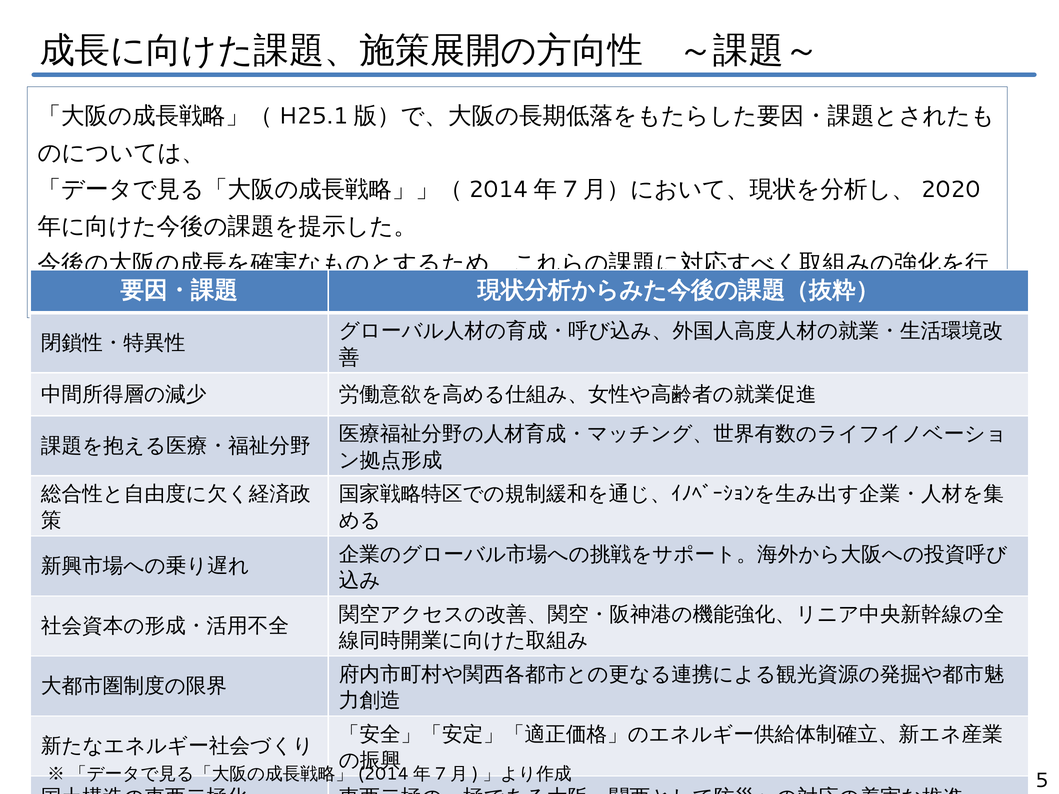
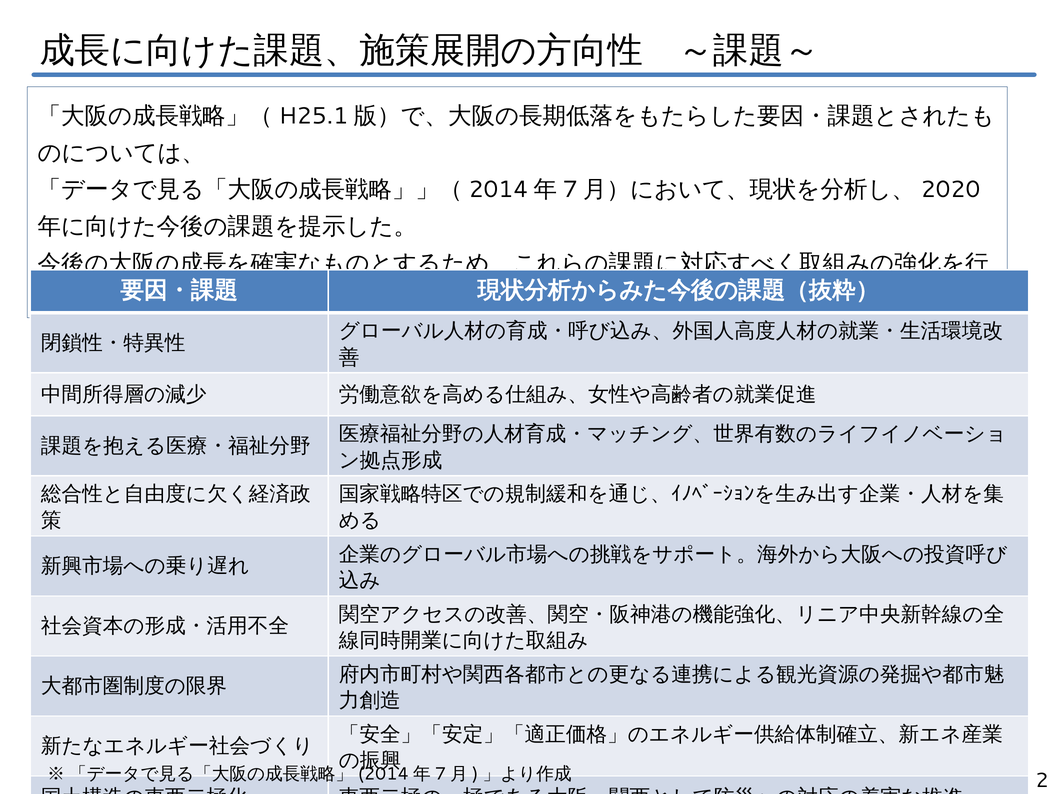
5: 5 -> 2 (1042, 781)
